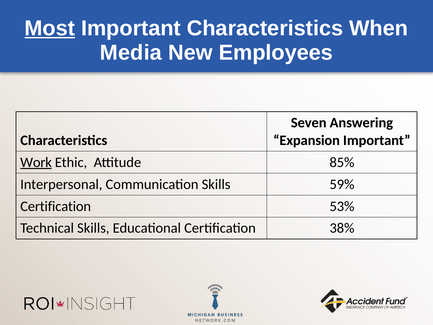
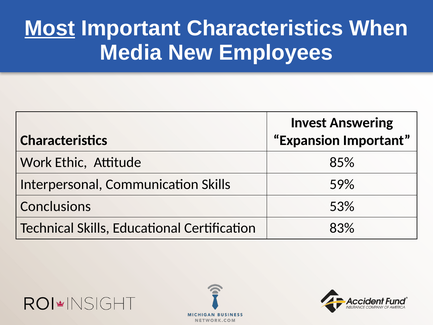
Seven: Seven -> Invest (309, 123)
Work underline: present -> none (36, 162)
Certification: Certification -> Conclusions (56, 206)
38%: 38% -> 83% (342, 228)
